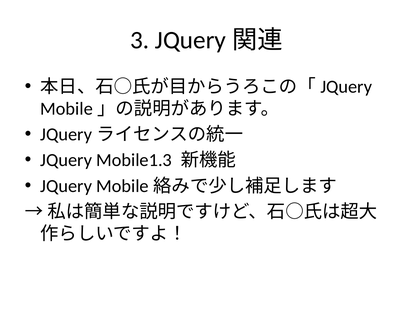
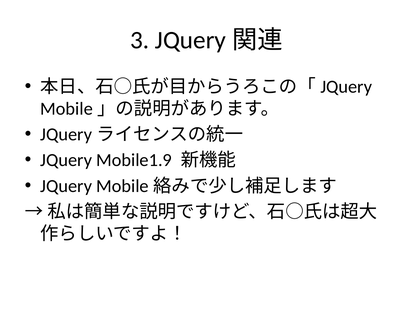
Mobile1.3: Mobile1.3 -> Mobile1.9 (134, 160)
